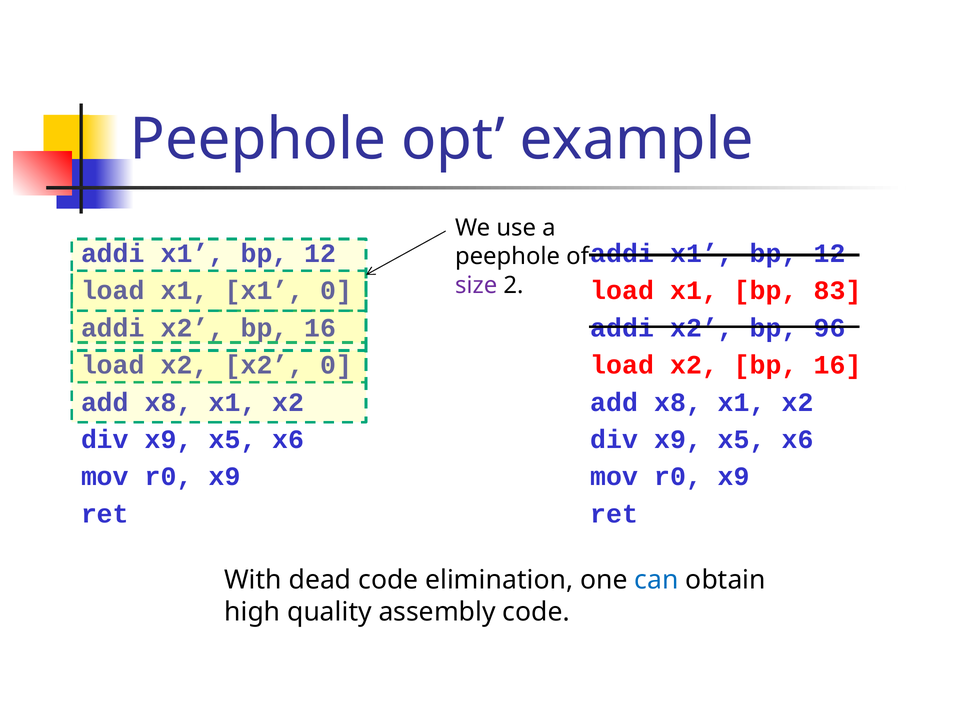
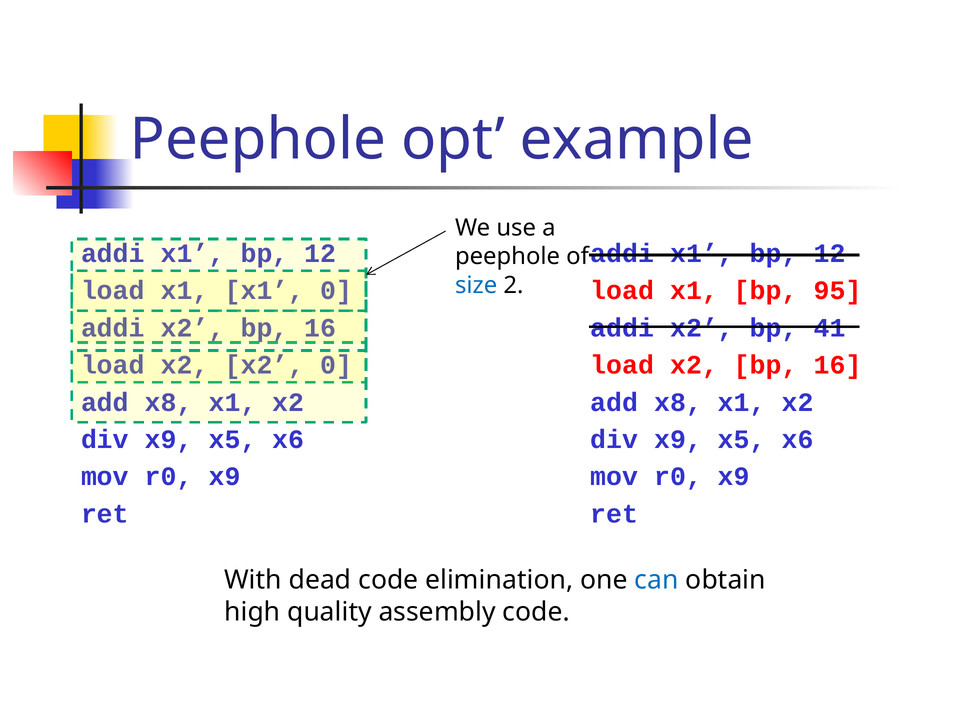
size colour: purple -> blue (476, 285)
83: 83 -> 95 (838, 290)
96: 96 -> 41 (830, 328)
